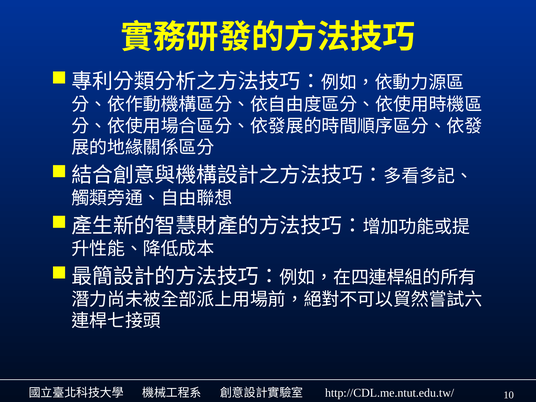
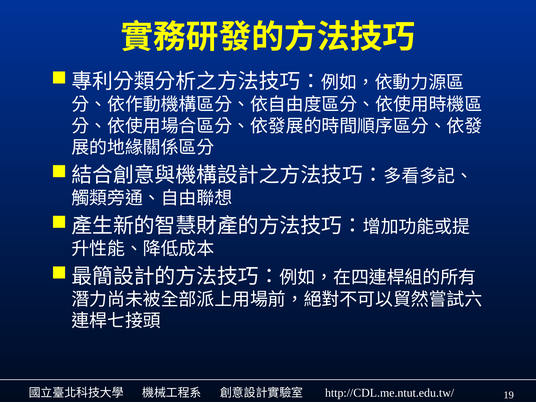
10: 10 -> 19 (509, 395)
